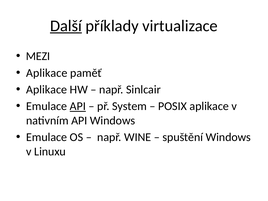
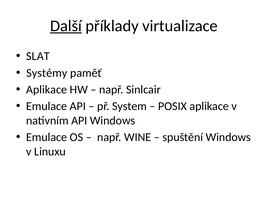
MEZI: MEZI -> SLAT (38, 56)
Aplikace: Aplikace -> Systémy (47, 73)
API underline: present -> none (78, 106)
